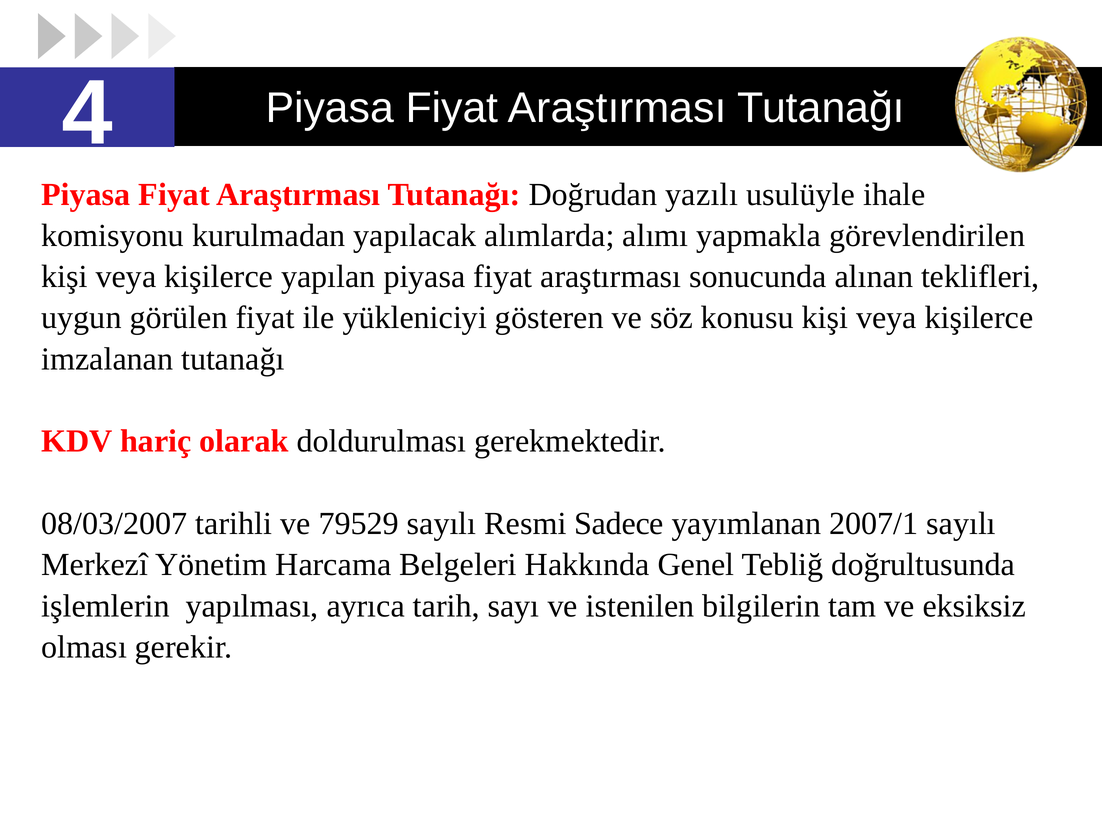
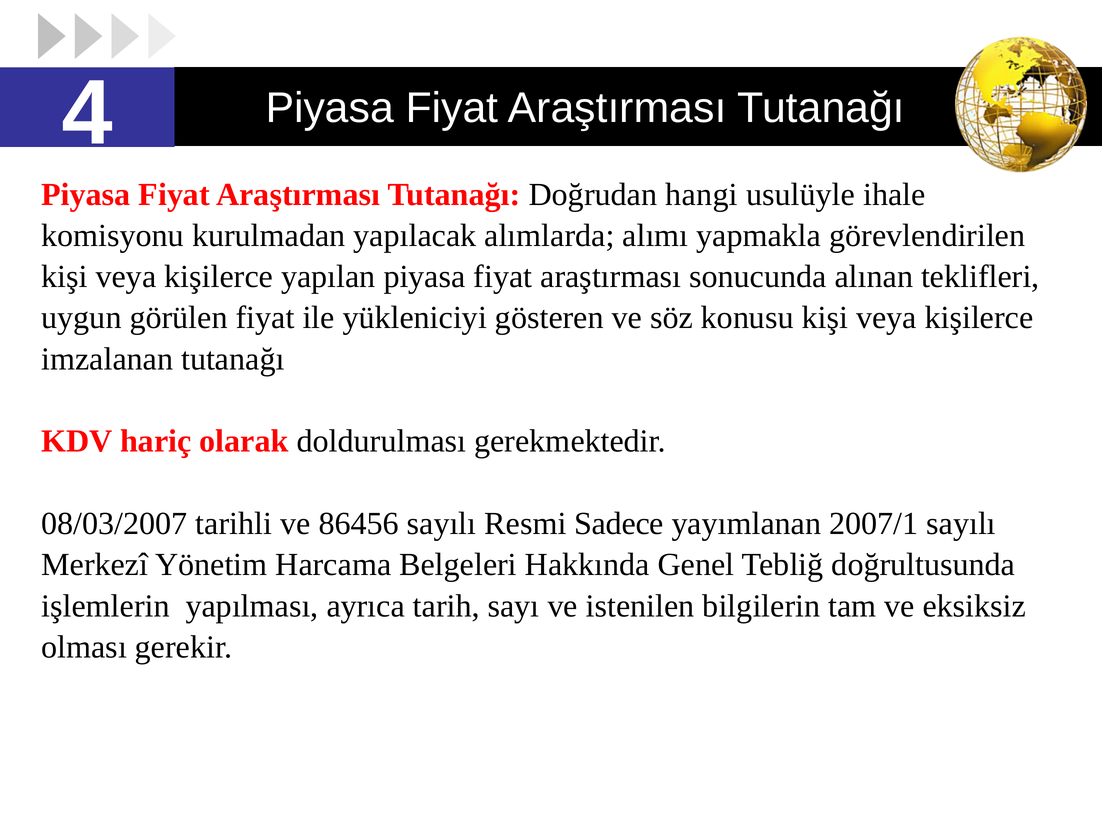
yazılı: yazılı -> hangi (702, 194)
79529: 79529 -> 86456 (359, 523)
